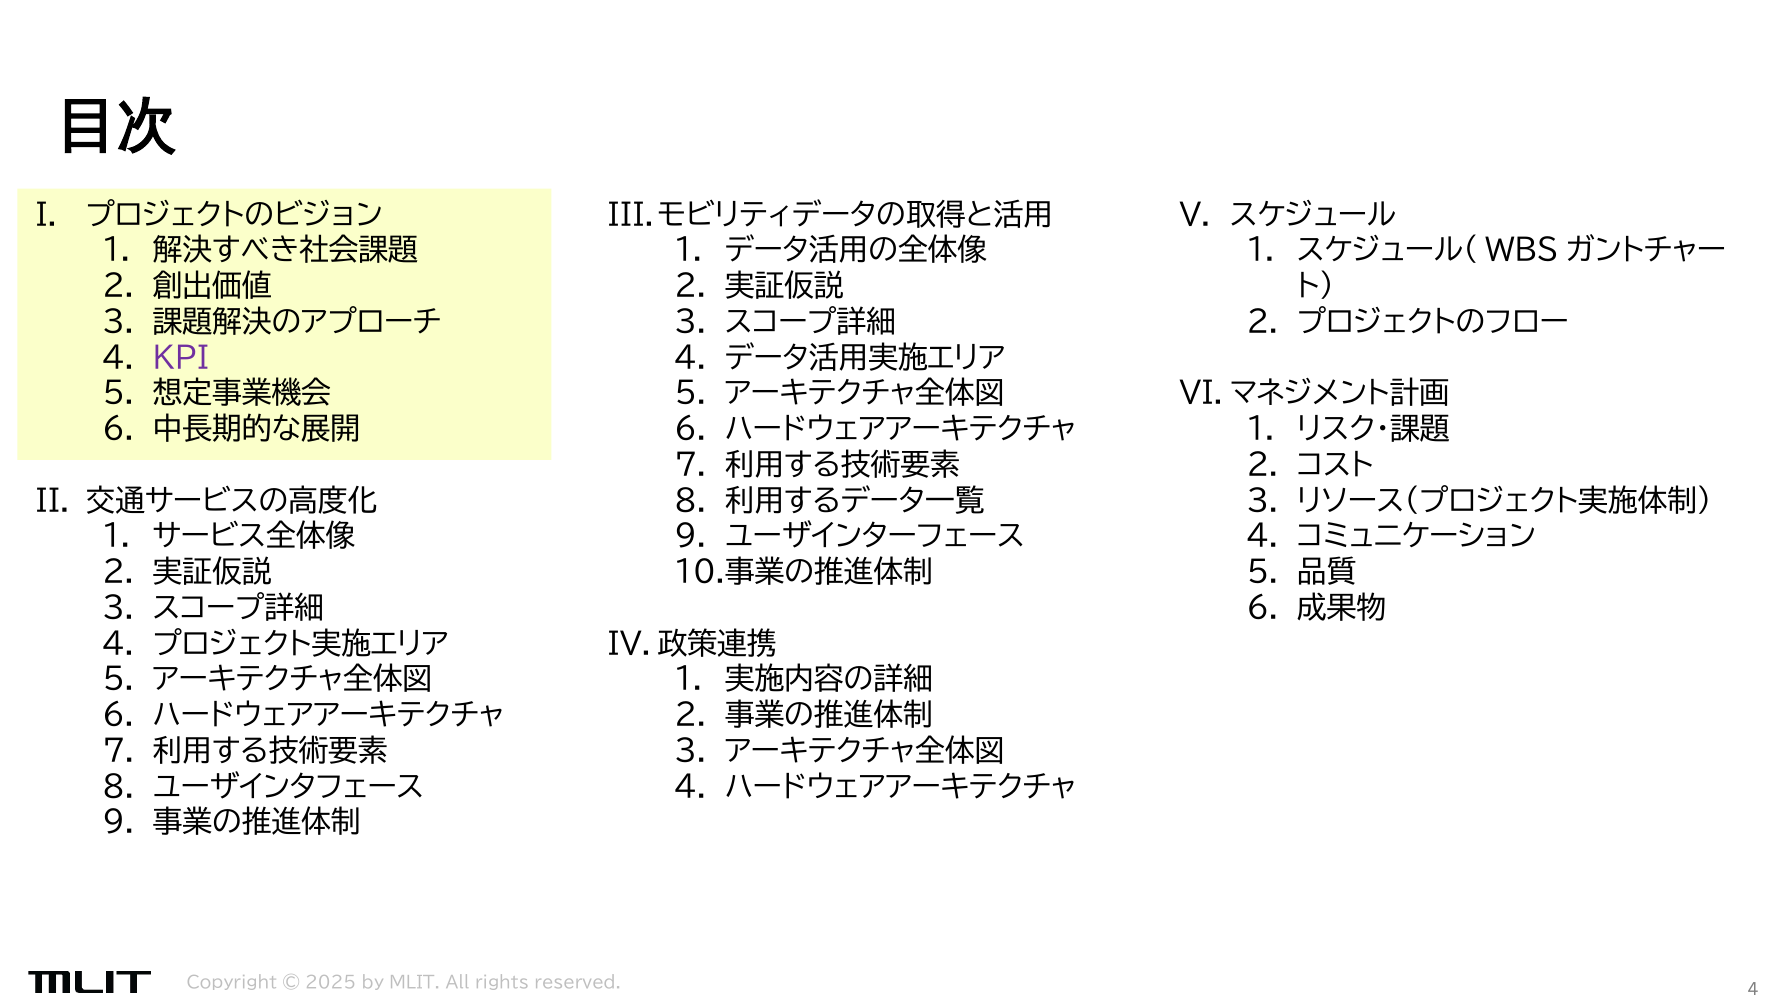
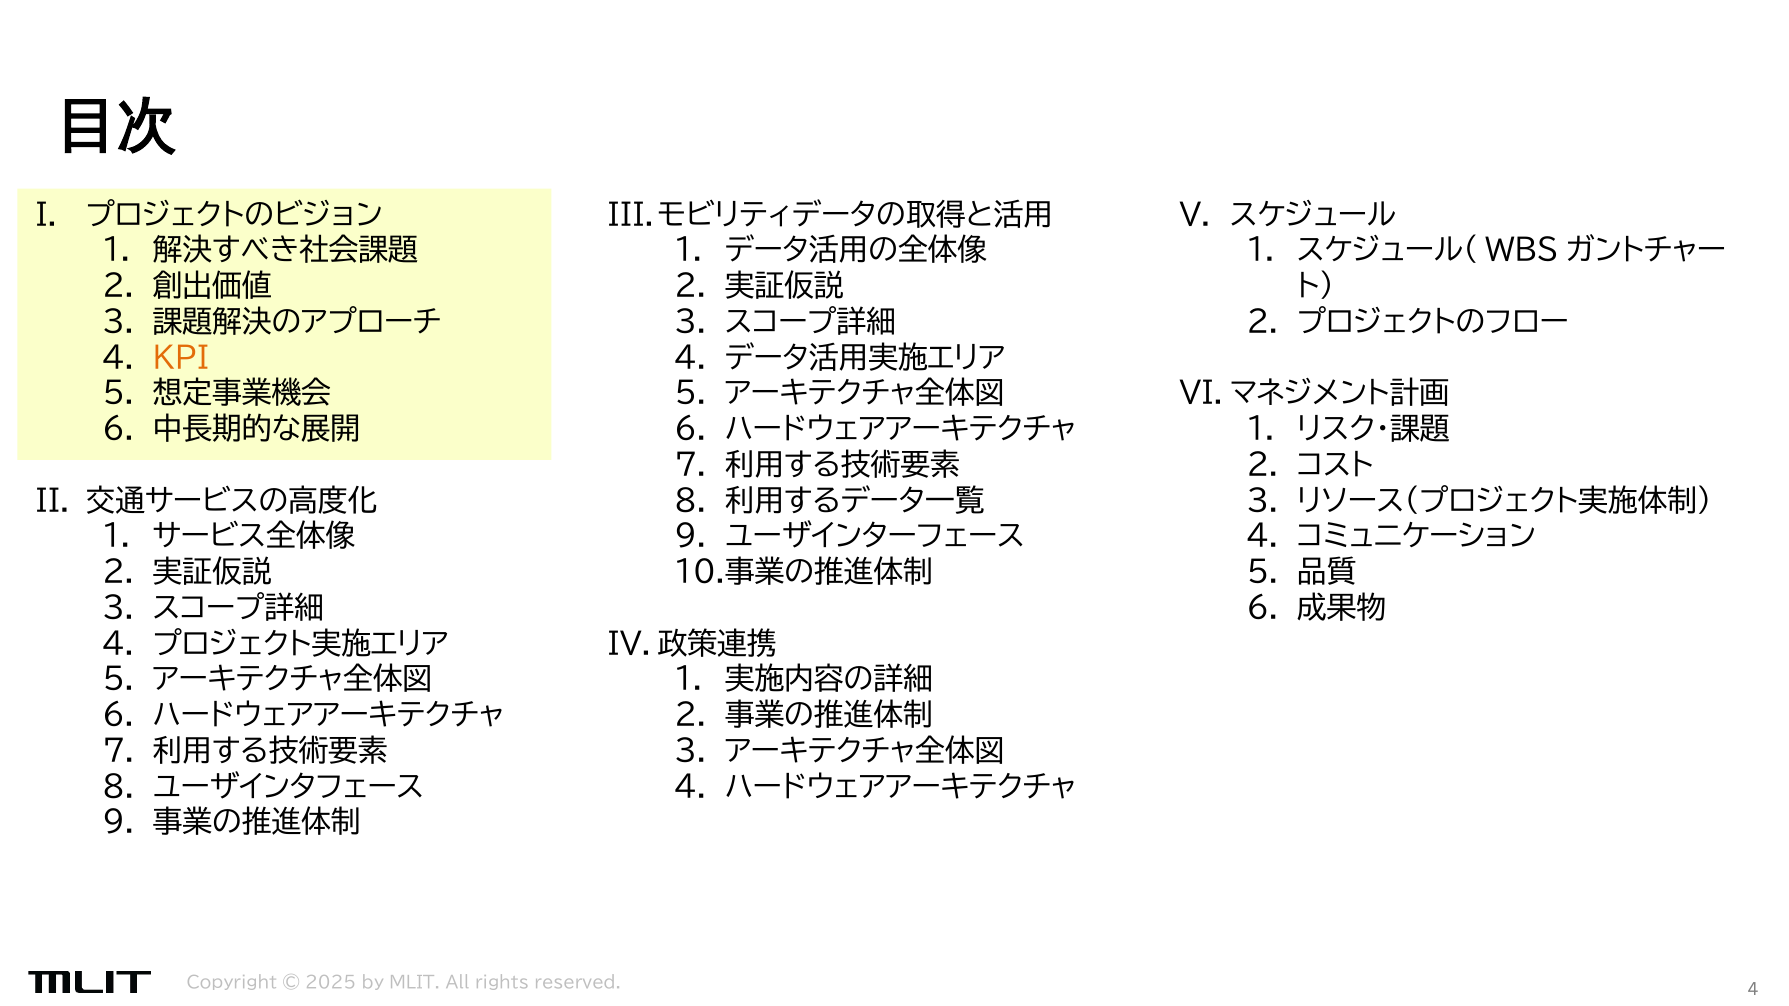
KPI colour: purple -> orange (181, 358)
